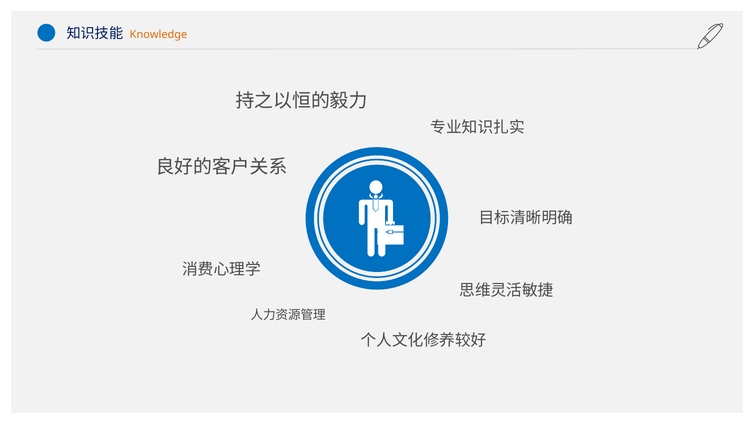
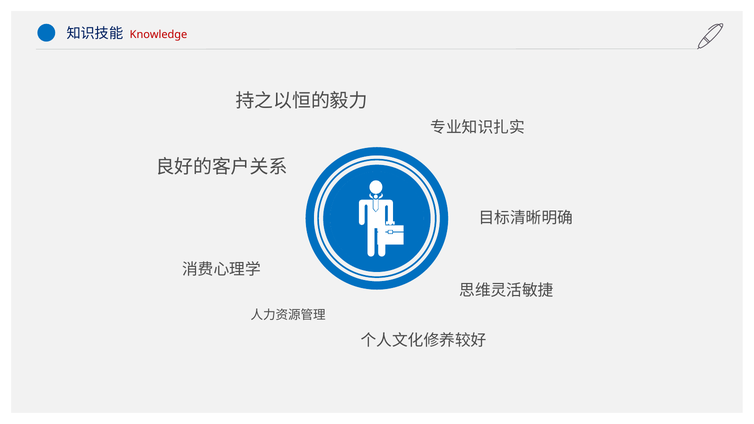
Knowledge colour: orange -> red (159, 35)
